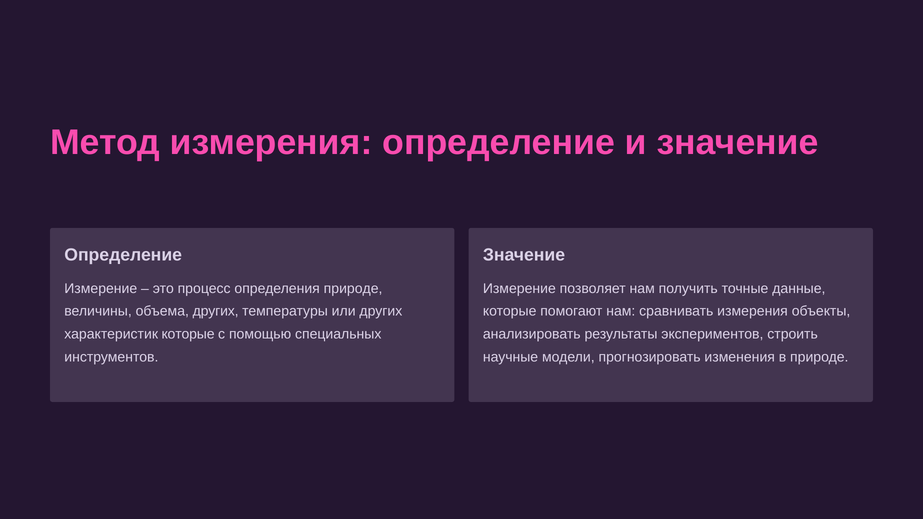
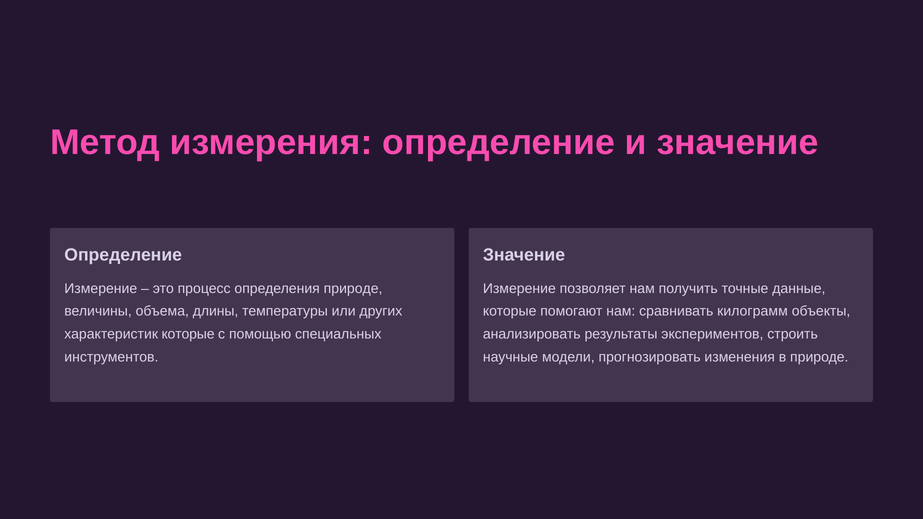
объема других: других -> длины (216, 311)
сравнивать измерения: измерения -> килограмм (753, 311)
